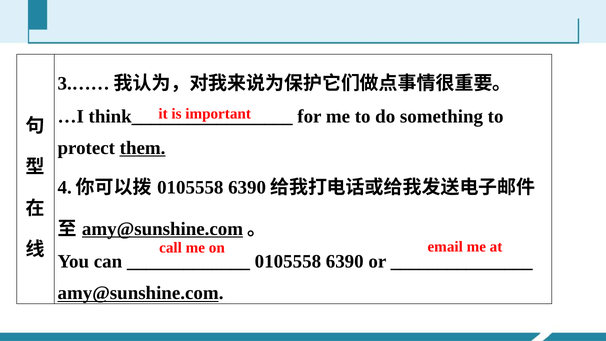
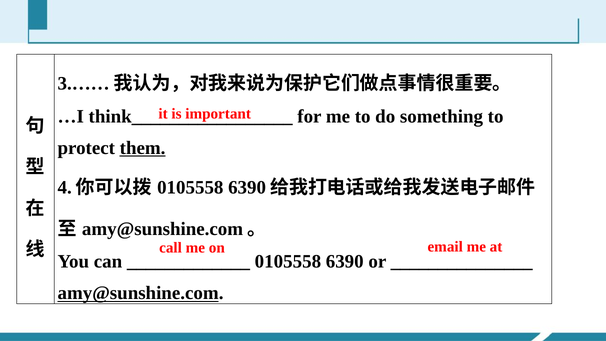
amy@sunshine.com underline: present -> none (163, 229)
